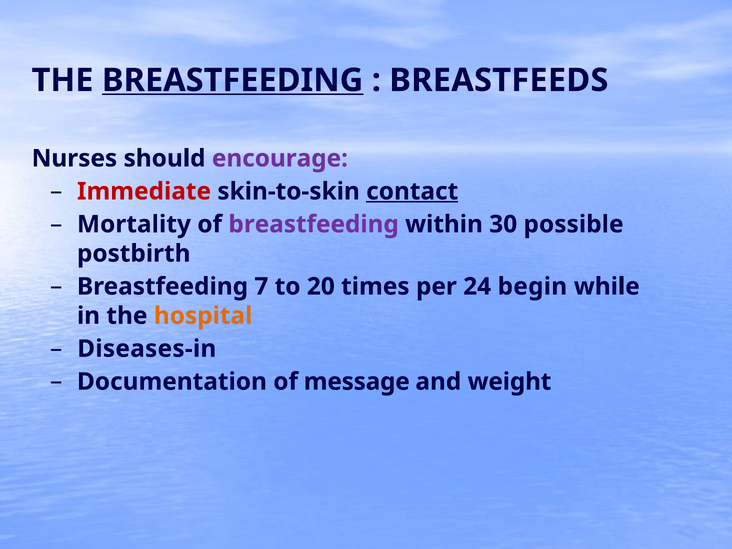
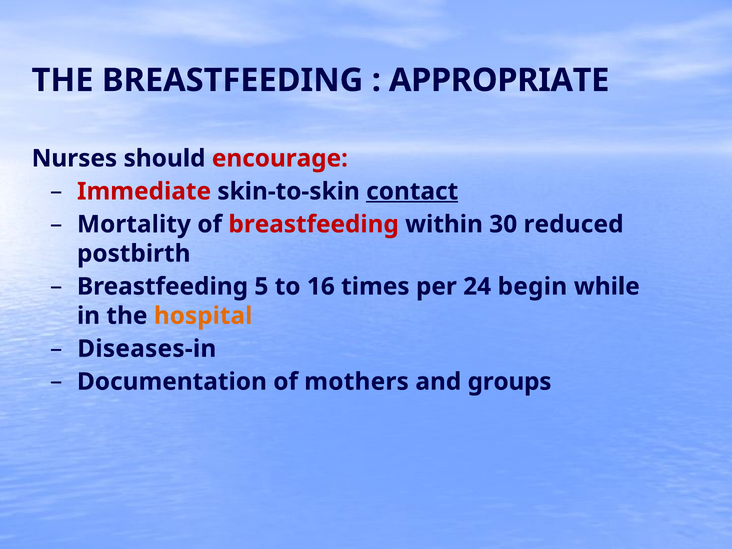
BREASTFEEDING underline: present -> none (233, 80)
BREASTFEEDS: BREASTFEEDS -> APPROPRIATE (499, 80)
encourage colour: purple -> red (280, 158)
breastfeeding colour: purple -> red (314, 224)
possible: possible -> reduced (574, 224)
7: 7 -> 5 (261, 287)
20: 20 -> 16 (321, 287)
message: message -> mothers (357, 382)
weight: weight -> groups (510, 382)
